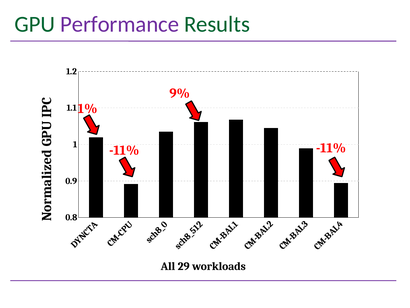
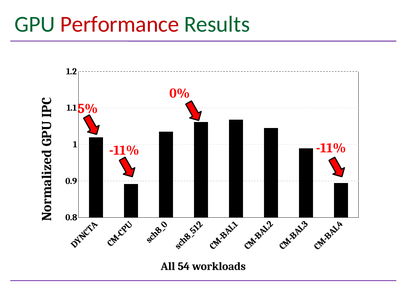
Performance colour: purple -> red (120, 24)
9%: 9% -> 0% (180, 93)
1%: 1% -> 5% (88, 108)
29: 29 -> 54 (184, 266)
